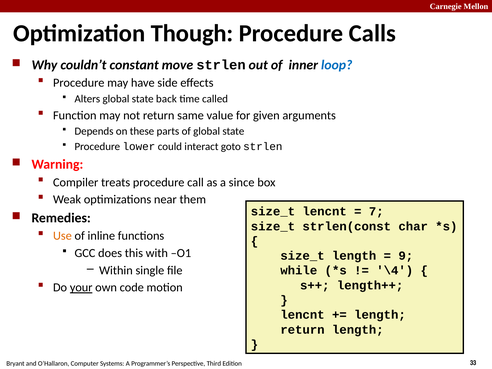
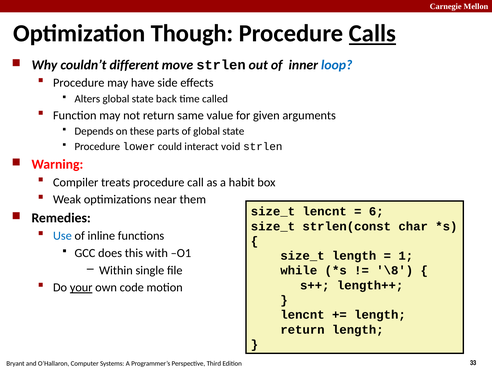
Calls underline: none -> present (372, 34)
constant: constant -> different (134, 65)
goto: goto -> void (231, 147)
since: since -> habit (242, 182)
7: 7 -> 6 (376, 212)
Use colour: orange -> blue (62, 236)
9: 9 -> 1 (406, 256)
\4: \4 -> \8 (395, 271)
